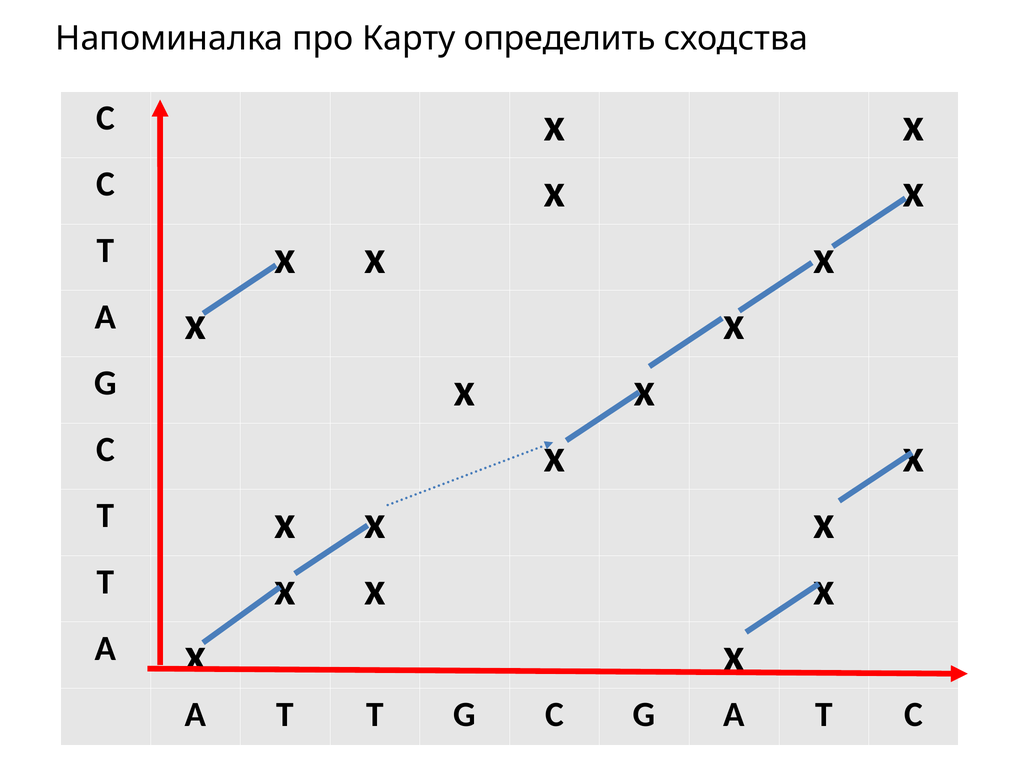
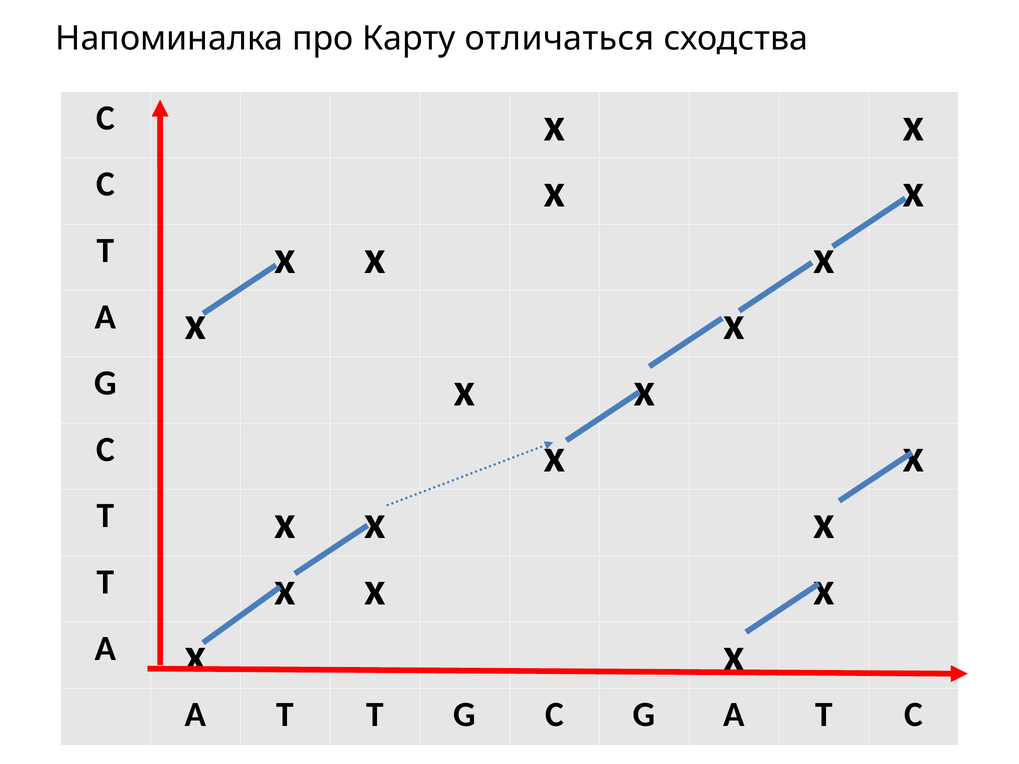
определить: определить -> отличаться (559, 39)
